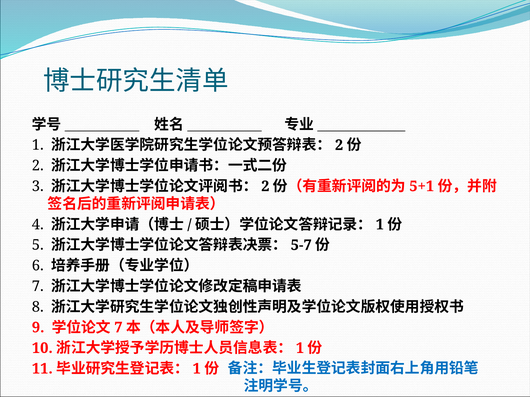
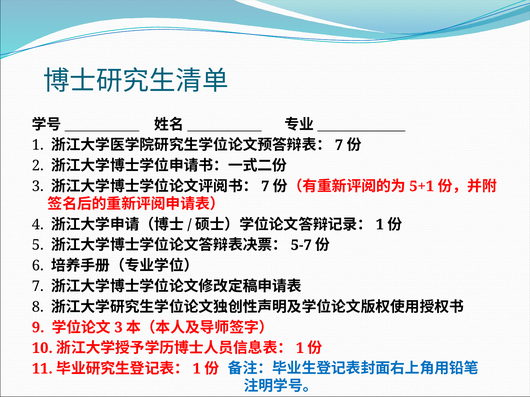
2: 2 -> 7 (339, 145)
2: 2 -> 7 (265, 187)
7: 7 -> 3 (118, 328)
